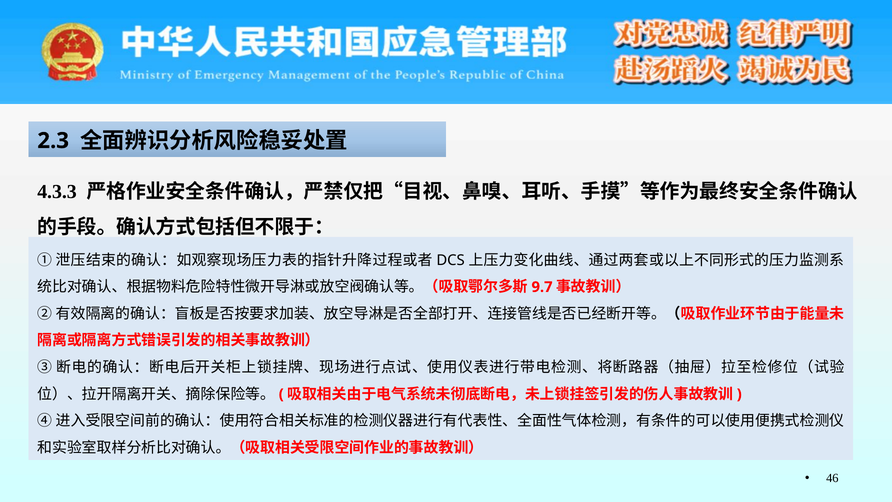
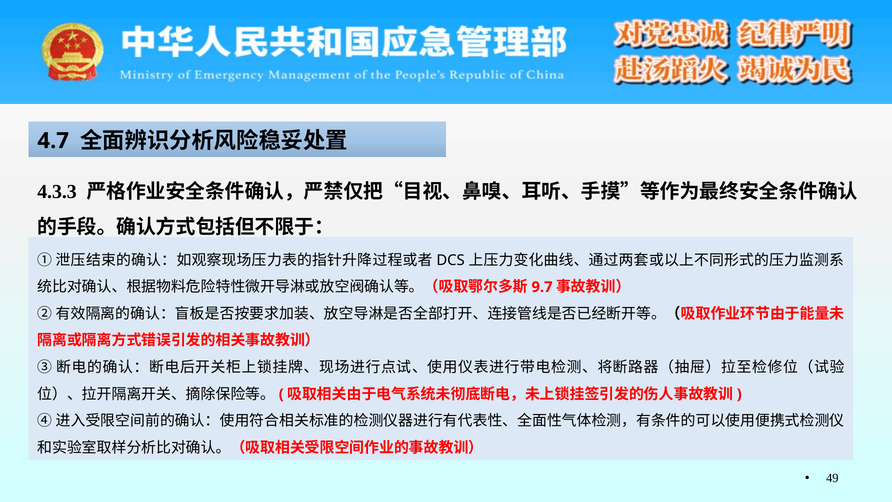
2.3: 2.3 -> 4.7 (53, 141)
46: 46 -> 49 (832, 478)
